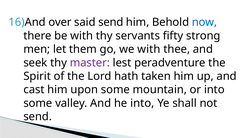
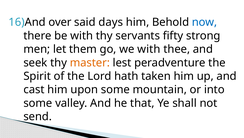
said send: send -> days (111, 22)
master colour: purple -> orange (90, 62)
he into: into -> that (142, 103)
